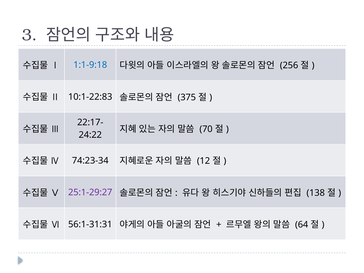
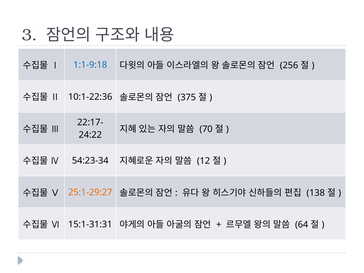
10:1-22:83: 10:1-22:83 -> 10:1-22:36 (90, 97)
74:23-34: 74:23-34 -> 54:23-34 (90, 161)
25:1-29:27 colour: purple -> orange (90, 192)
56:1-31:31: 56:1-31:31 -> 15:1-31:31 (90, 224)
